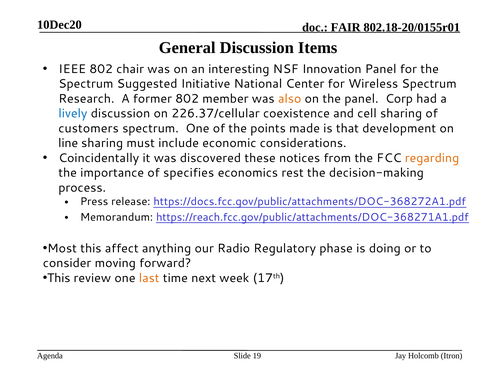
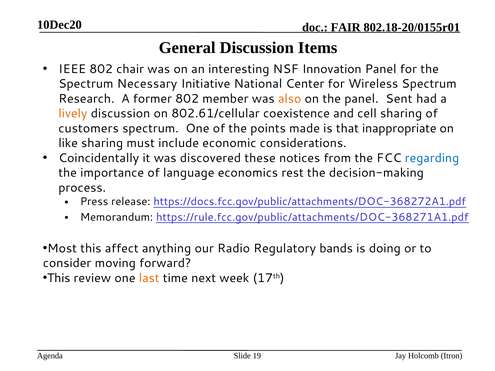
Suggested: Suggested -> Necessary (147, 84)
Corp: Corp -> Sent (399, 99)
lively colour: blue -> orange (73, 114)
226.37/cellular: 226.37/cellular -> 802.61/cellular (216, 114)
development: development -> inappropriate (399, 128)
line: line -> like (68, 143)
regarding colour: orange -> blue (432, 158)
specifies: specifies -> language (189, 173)
https://reach.fcc.gov/public/attachments/DOC-368271A1.pdf: https://reach.fcc.gov/public/attachments/DOC-368271A1.pdf -> https://rule.fcc.gov/public/attachments/DOC-368271A1.pdf (312, 217)
phase: phase -> bands (336, 249)
